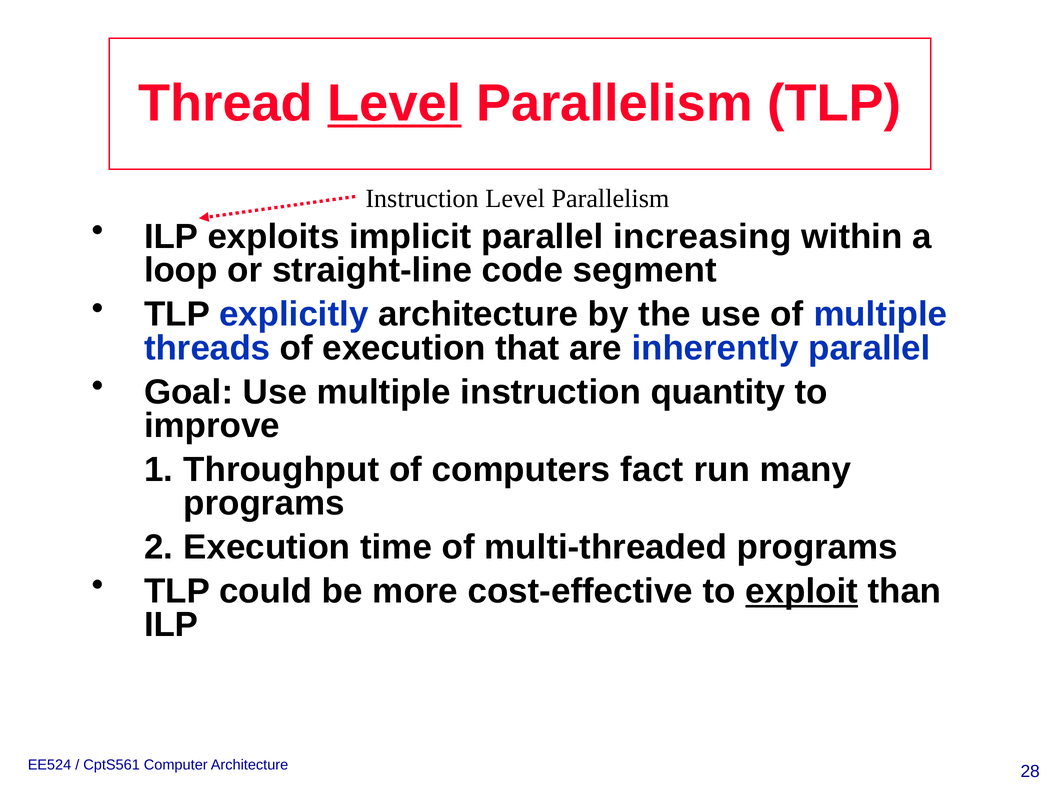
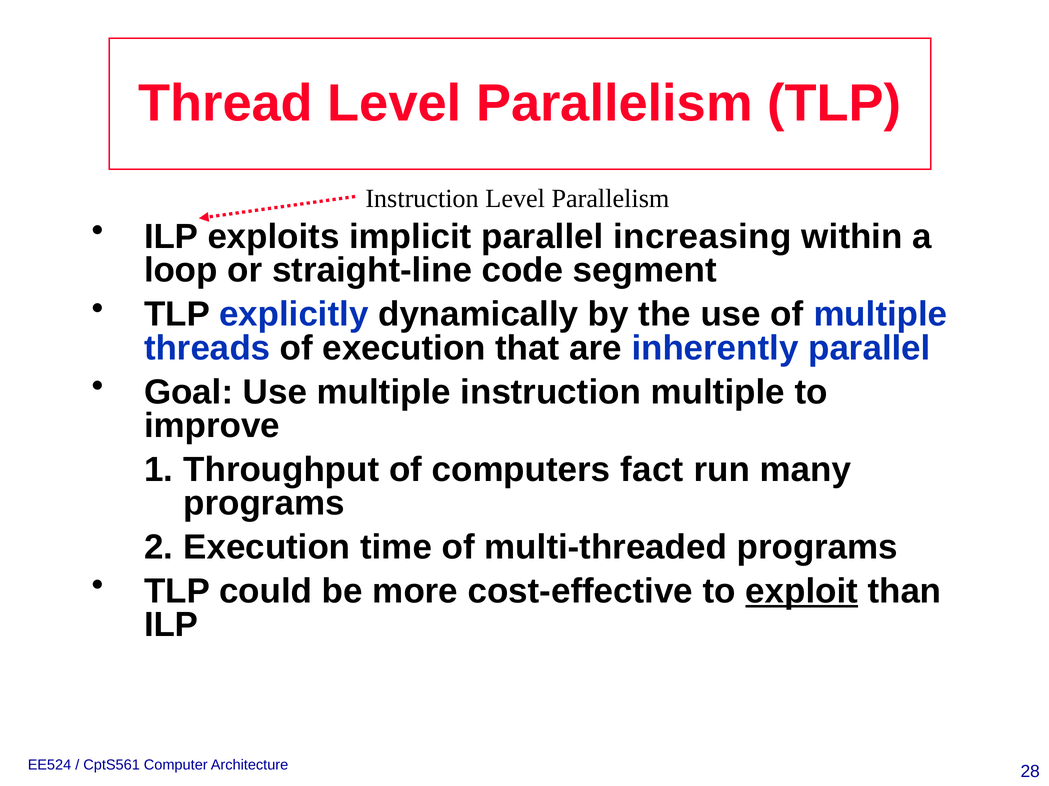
Level underline: present -> none (394, 103)
explicitly architecture: architecture -> dynamically (478, 315)
instruction quantity: quantity -> multiple (718, 392)
